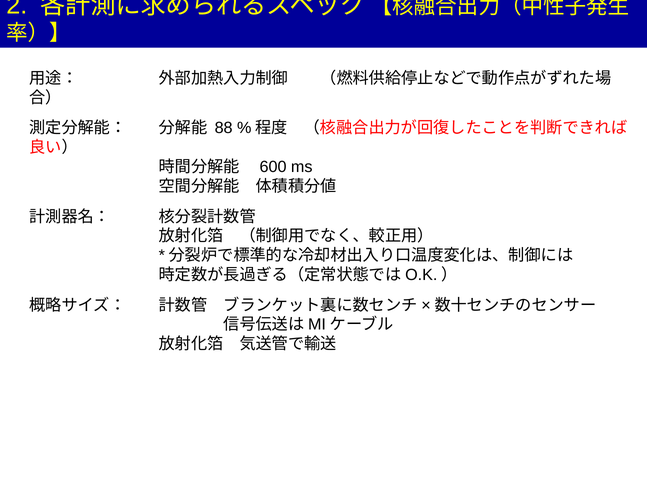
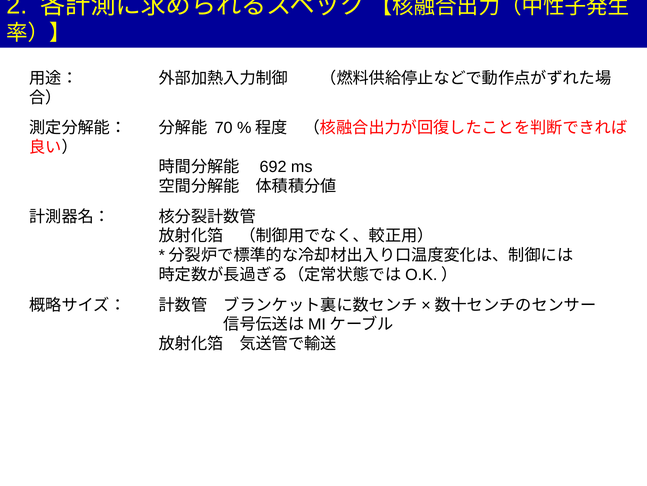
88: 88 -> 70 (224, 128)
600: 600 -> 692 (273, 167)
